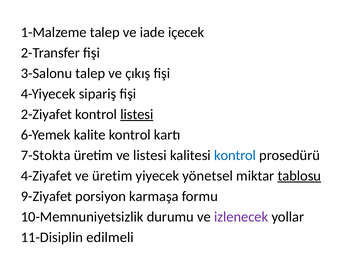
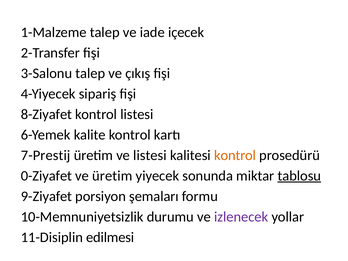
2-Ziyafet: 2-Ziyafet -> 8-Ziyafet (46, 114)
listesi underline: present -> none (137, 114)
7-Stokta: 7-Stokta -> 7-Prestij (46, 155)
kontrol colour: blue -> orange (235, 155)
4-Ziyafet: 4-Ziyafet -> 0-Ziyafet (46, 176)
yönetsel: yönetsel -> sonunda (208, 176)
karmaşa: karmaşa -> şemaları (154, 196)
edilmeli: edilmeli -> edilmesi (110, 237)
